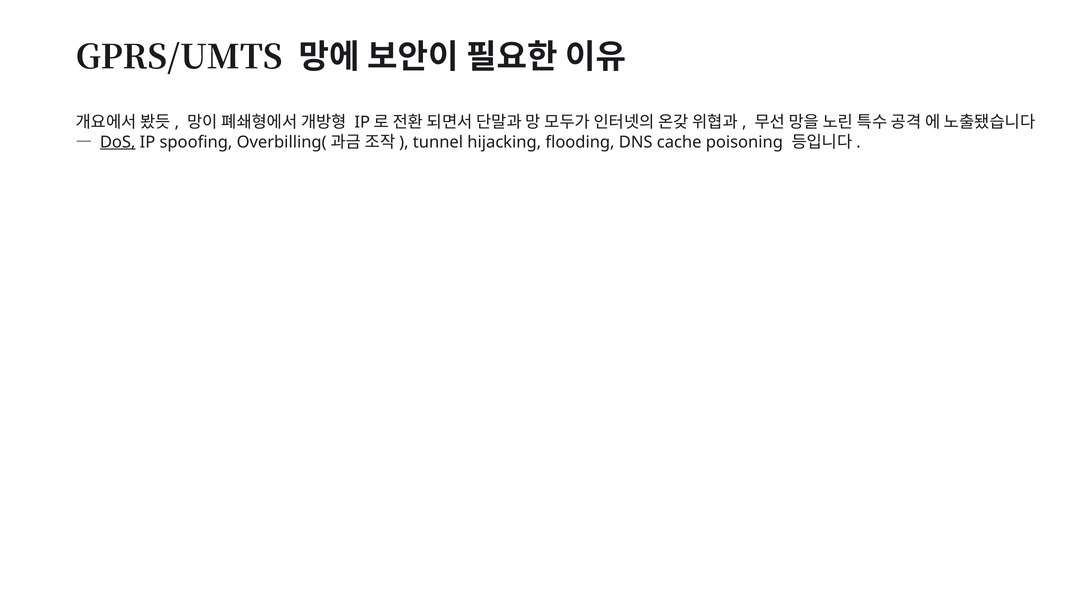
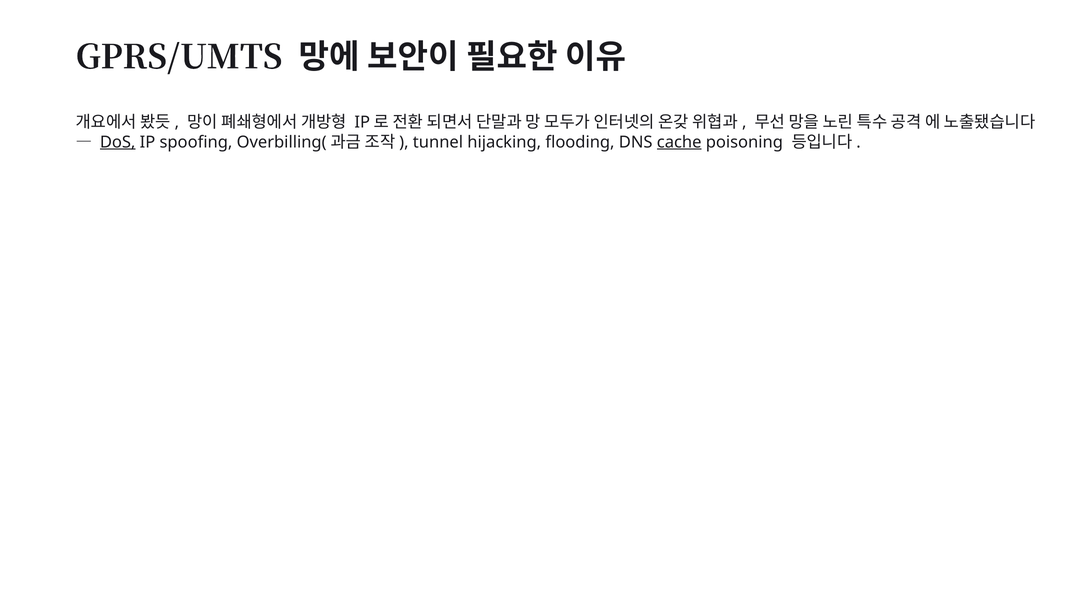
cache underline: none -> present (679, 142)
